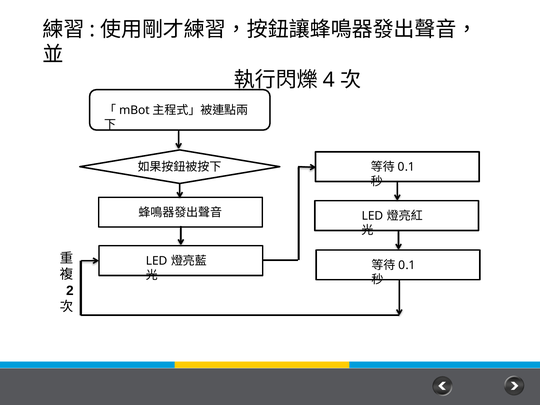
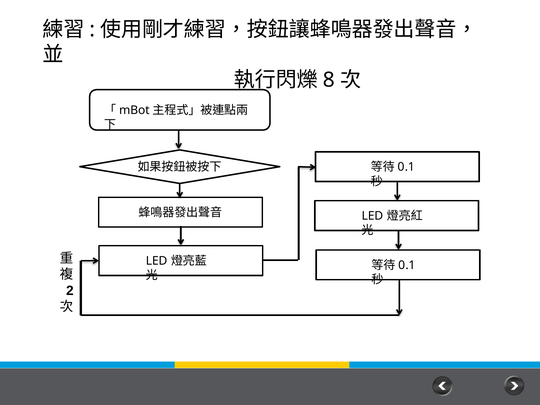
4: 4 -> 8 (329, 80)
